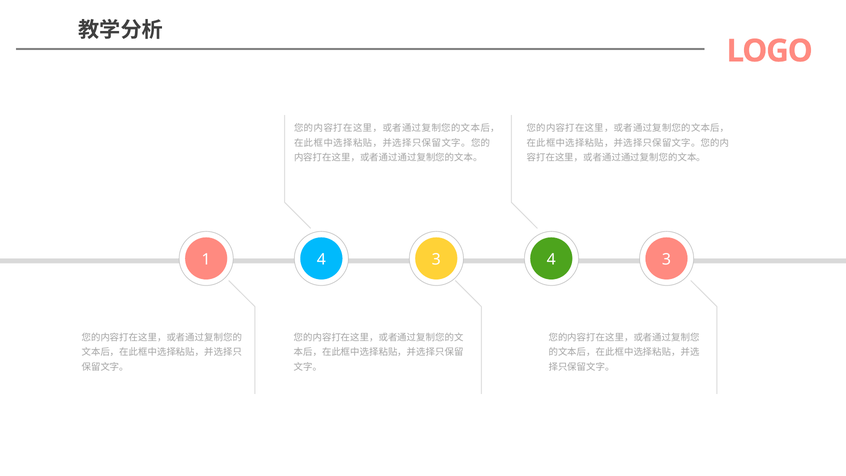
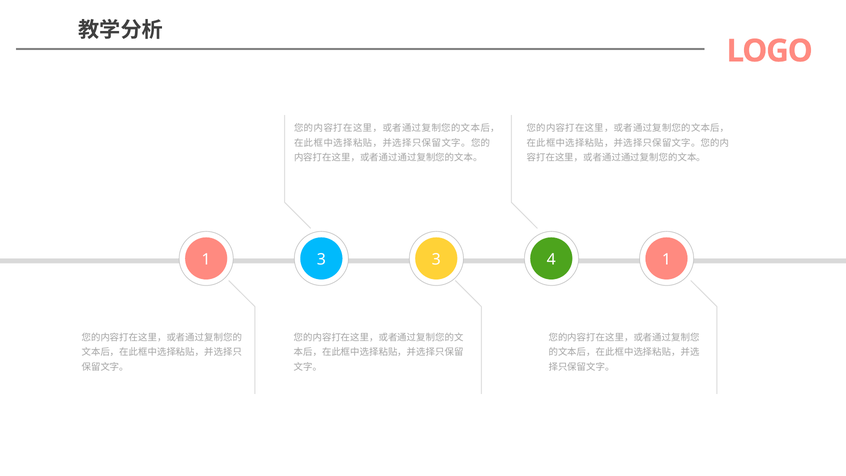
1 4: 4 -> 3 (321, 259)
3 4 3: 3 -> 1 (666, 259)
